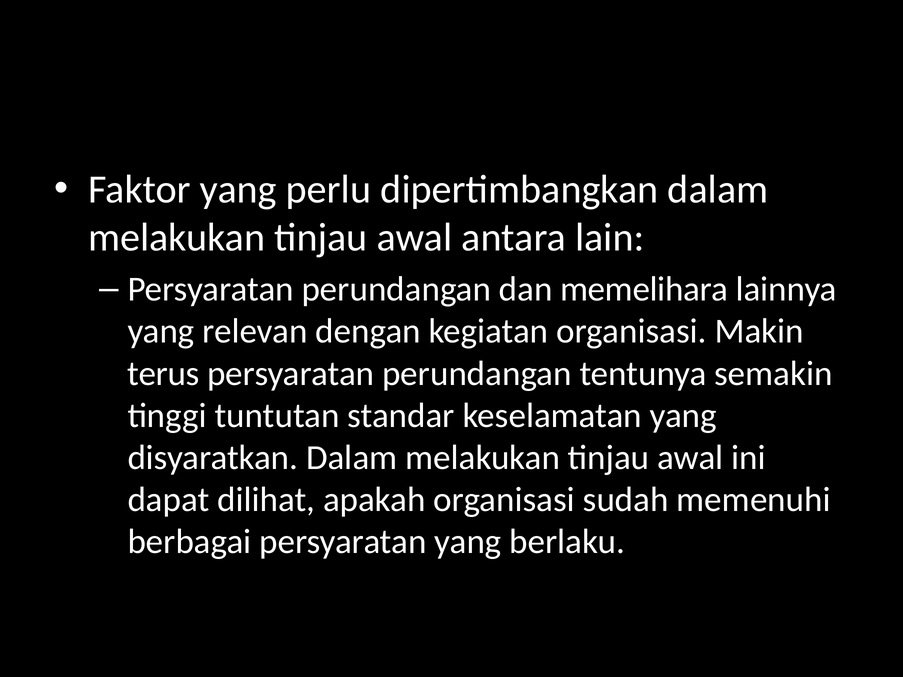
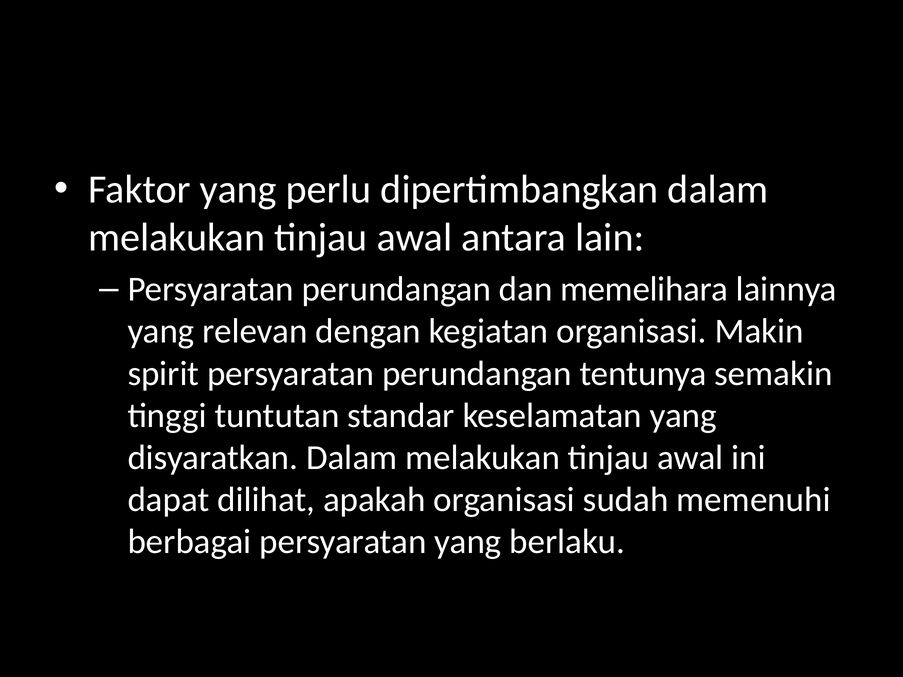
terus: terus -> spirit (163, 374)
